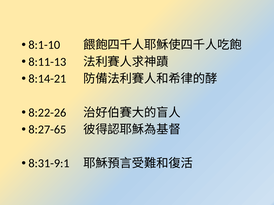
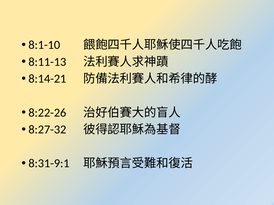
8:27-65: 8:27-65 -> 8:27-32 (47, 130)
